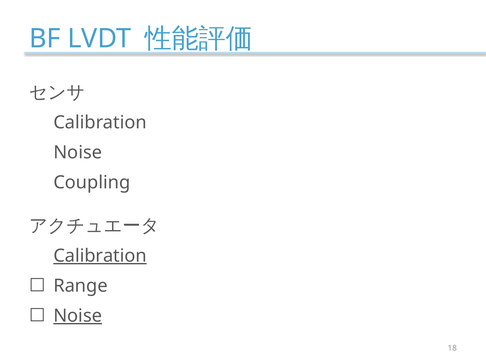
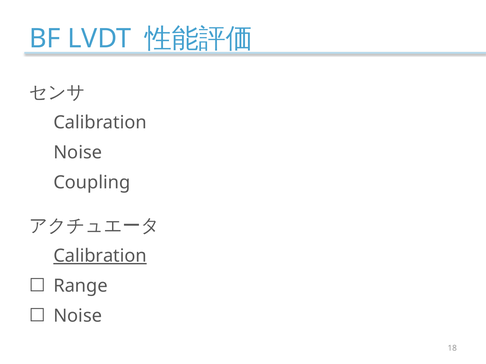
Noise underline: present -> none (78, 316)
